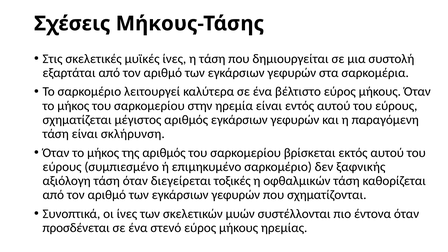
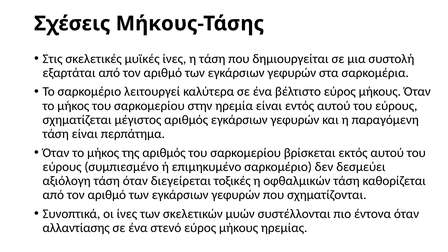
σκλήρυνση: σκλήρυνση -> περπάτημα (133, 134)
ξαφνικής: ξαφνικής -> δεσμεύει (361, 167)
προσδένεται: προσδένεται -> αλλαντίασης (76, 228)
